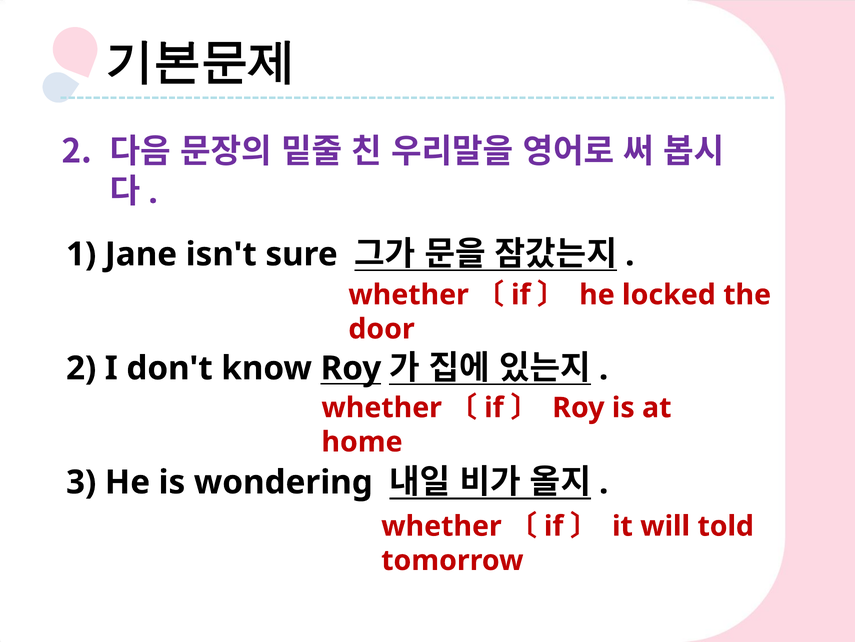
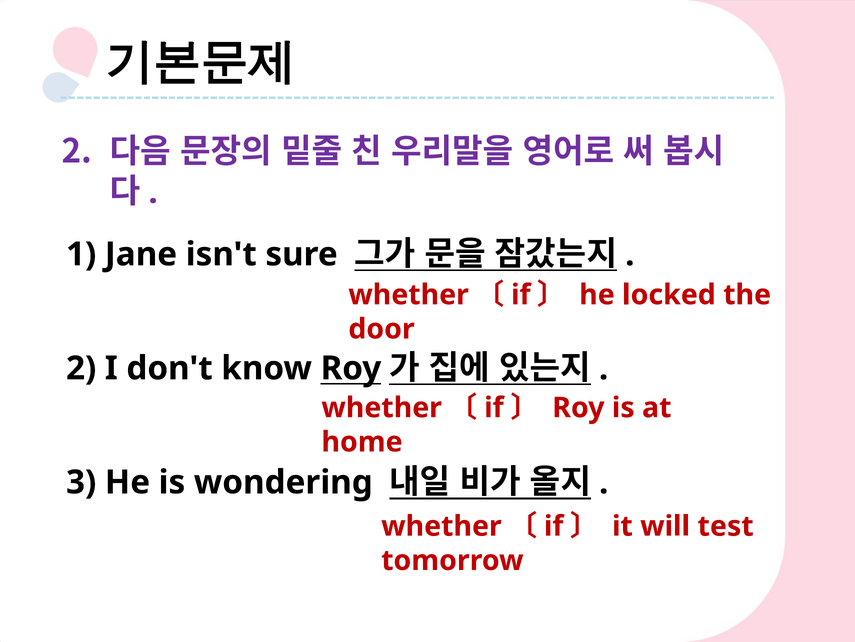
told: told -> test (726, 526)
